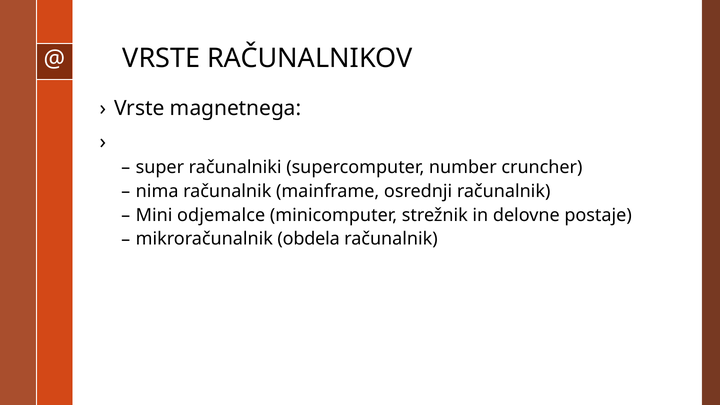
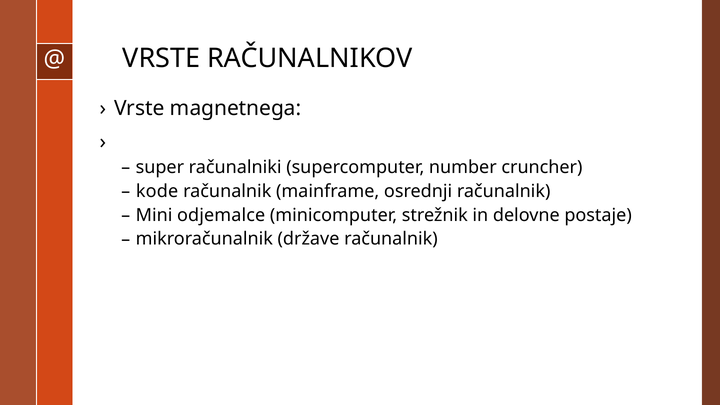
nima: nima -> kode (157, 191)
obdela: obdela -> države (308, 239)
